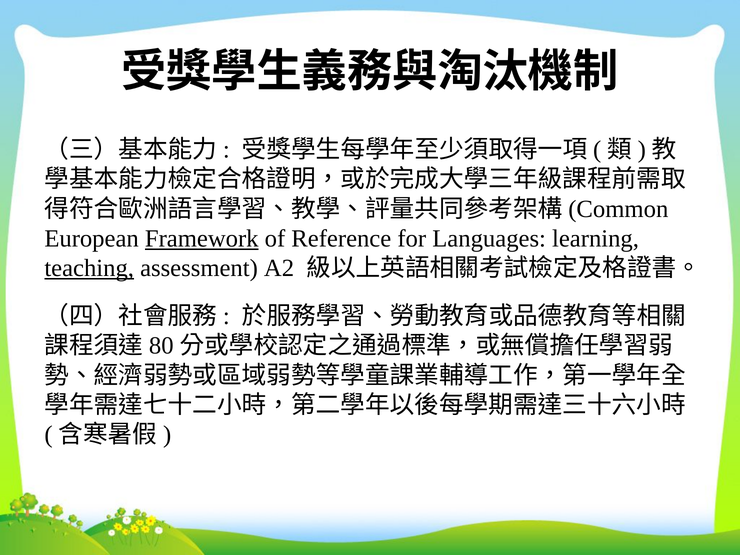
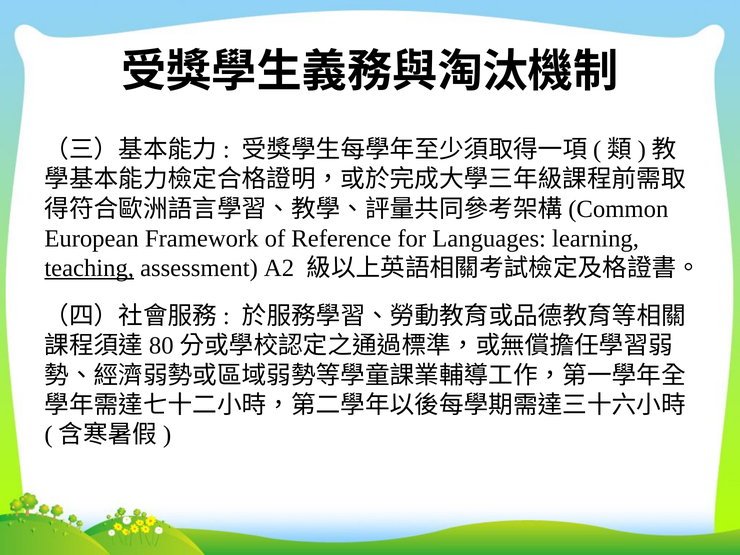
Framework underline: present -> none (202, 239)
